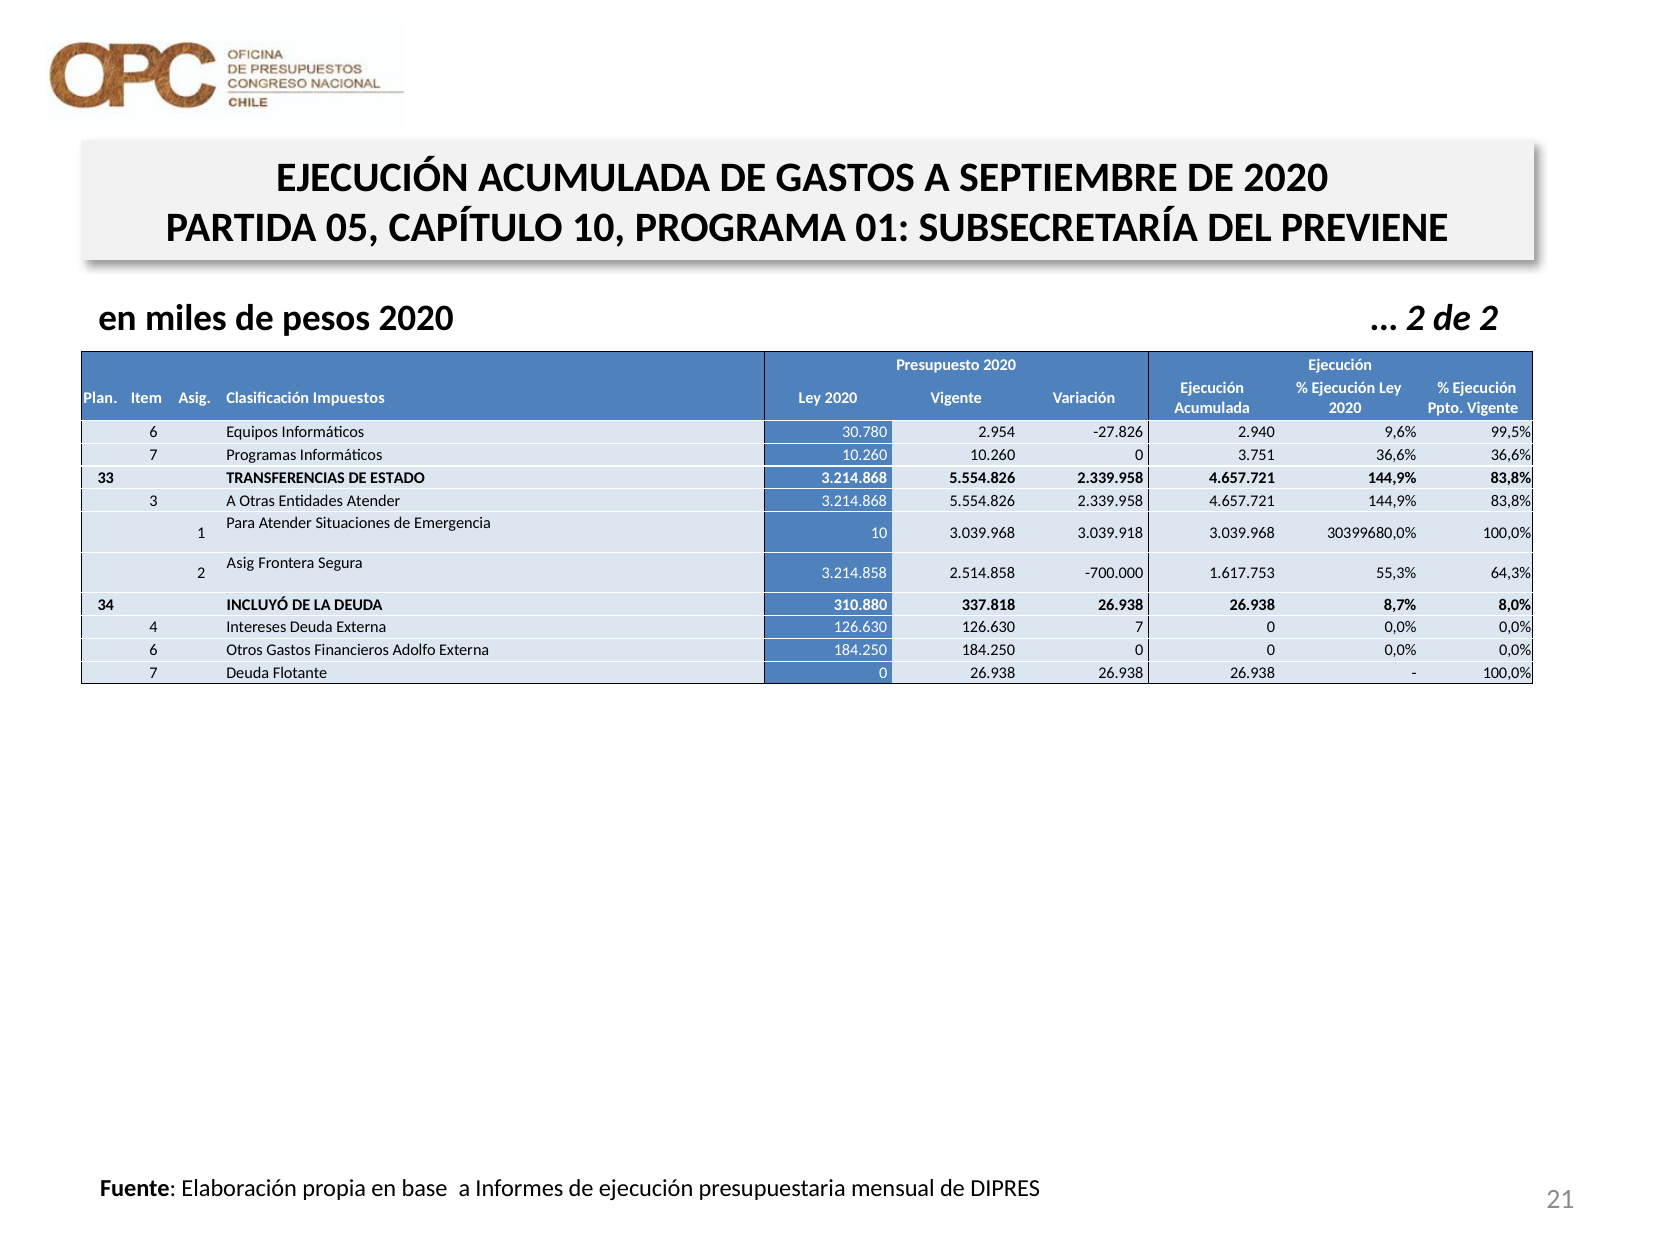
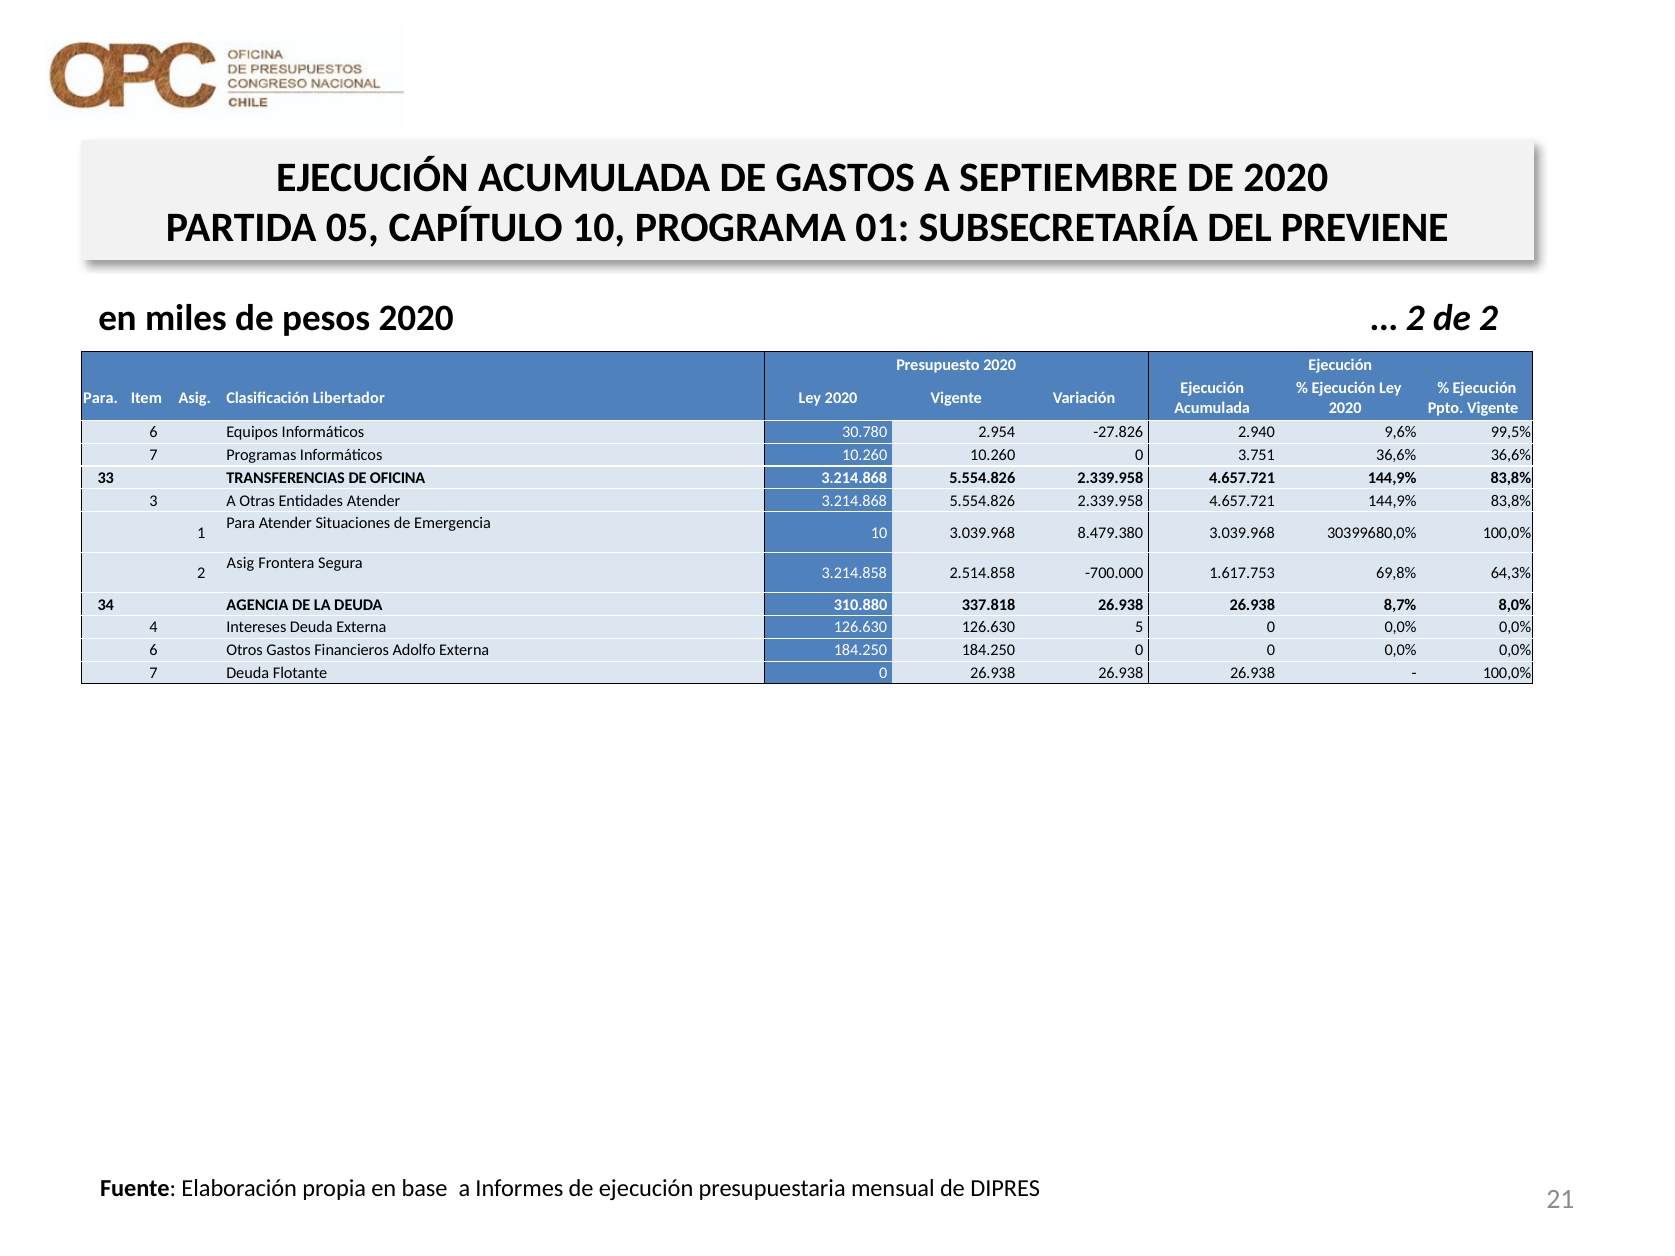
Plan: Plan -> Para (101, 398)
Impuestos: Impuestos -> Libertador (349, 398)
ESTADO: ESTADO -> OFICINA (398, 478)
3.039.918: 3.039.918 -> 8.479.380 (1110, 533)
55,3%: 55,3% -> 69,8% (1396, 573)
INCLUYÓ: INCLUYÓ -> AGENCIA (257, 605)
126.630 7: 7 -> 5 (1139, 628)
